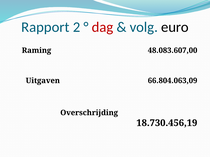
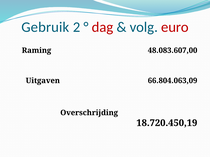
Rapport: Rapport -> Gebruik (45, 27)
euro colour: black -> red (175, 27)
18.730.456,19: 18.730.456,19 -> 18.720.450,19 (167, 123)
